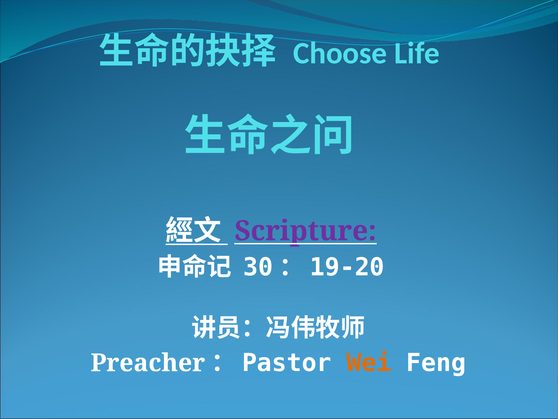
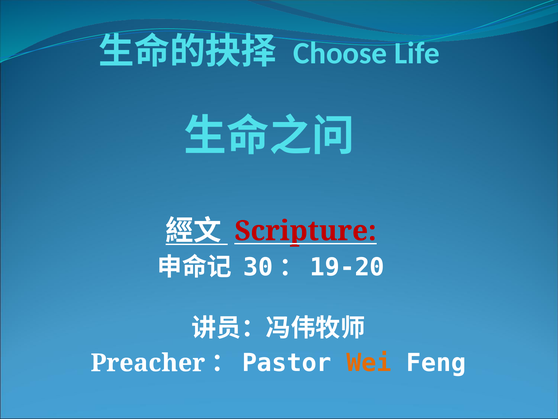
Scripture colour: purple -> red (305, 231)
